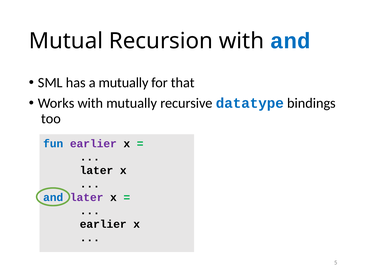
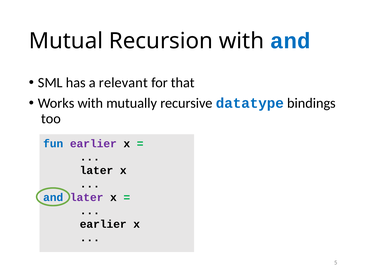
a mutually: mutually -> relevant (123, 83)
